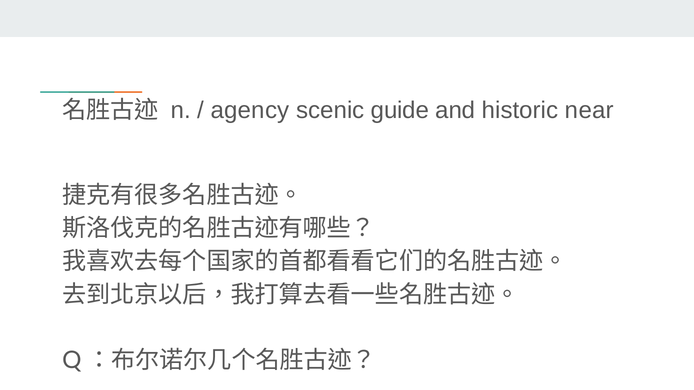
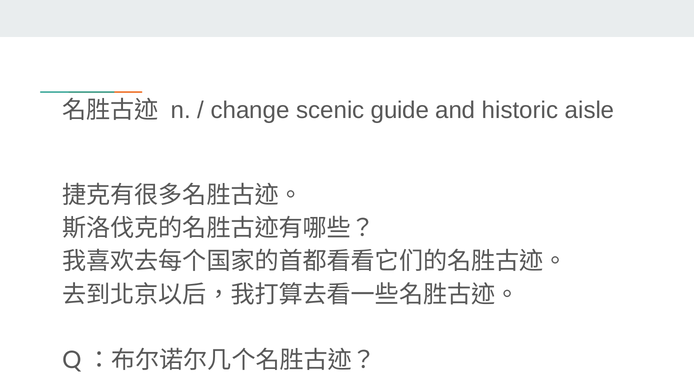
agency: agency -> change (250, 110)
near: near -> aisle (590, 110)
